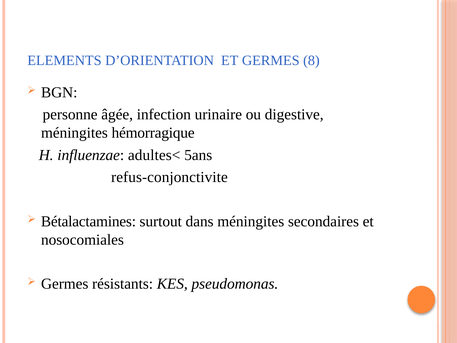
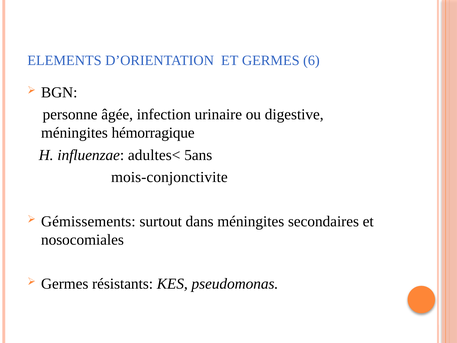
8: 8 -> 6 (311, 60)
refus-conjonctivite: refus-conjonctivite -> mois-conjonctivite (169, 177)
Bétalactamines: Bétalactamines -> Gémissements (88, 221)
